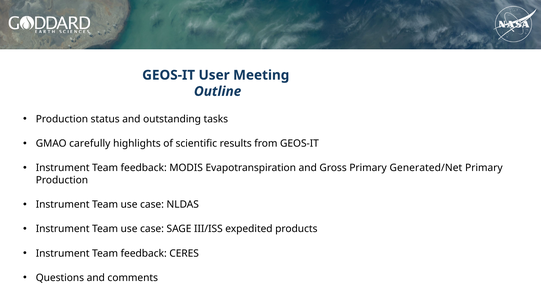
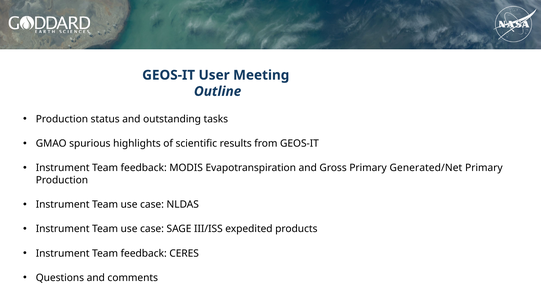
carefully: carefully -> spurious (90, 143)
